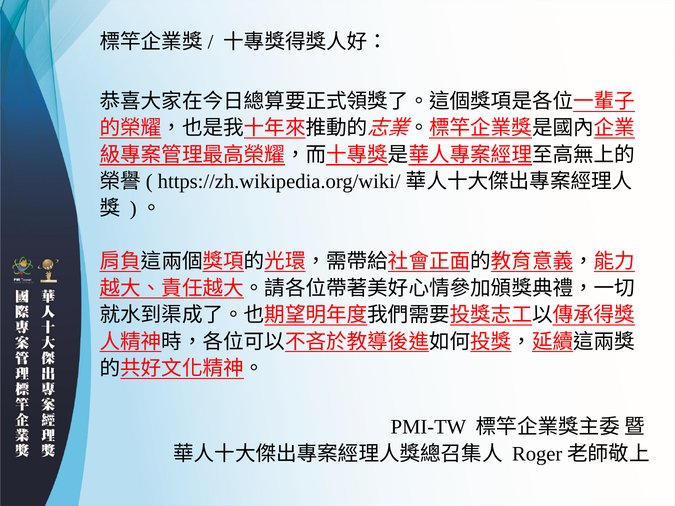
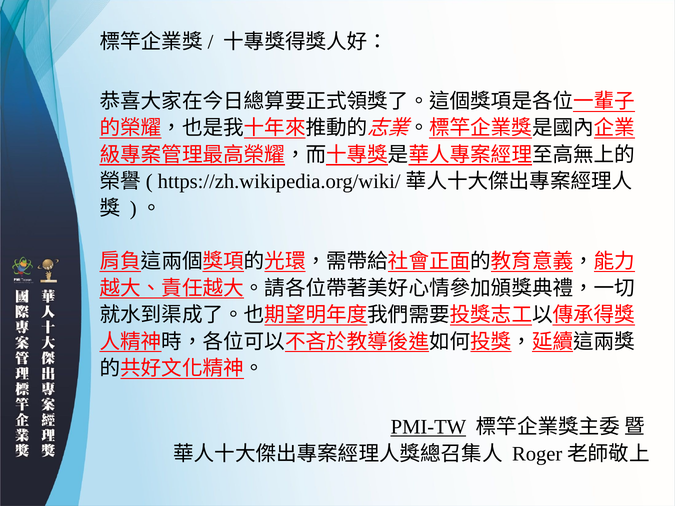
PMI-TW underline: none -> present (428, 427)
